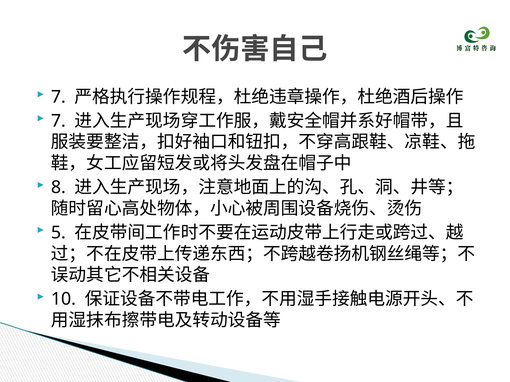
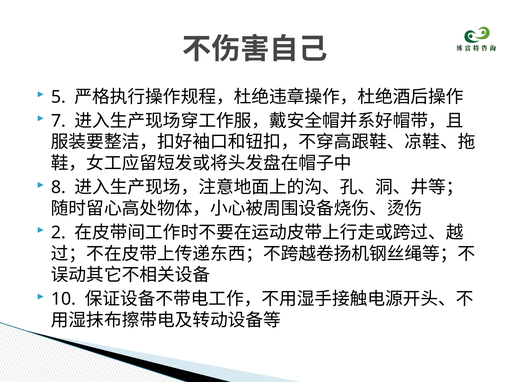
7: 7 -> 5 (58, 97)
5: 5 -> 2 (58, 233)
